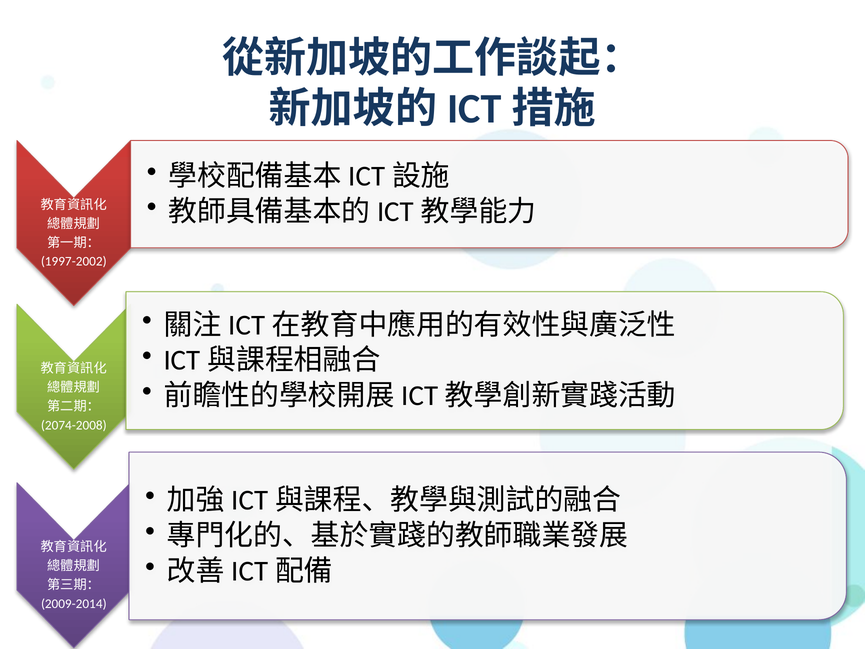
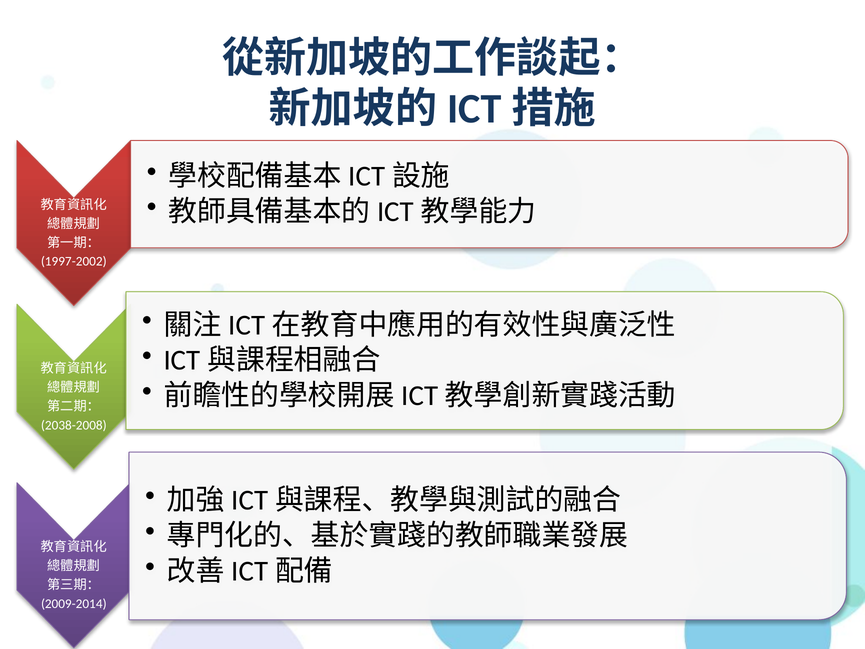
2074-2008: 2074-2008 -> 2038-2008 (74, 425)
